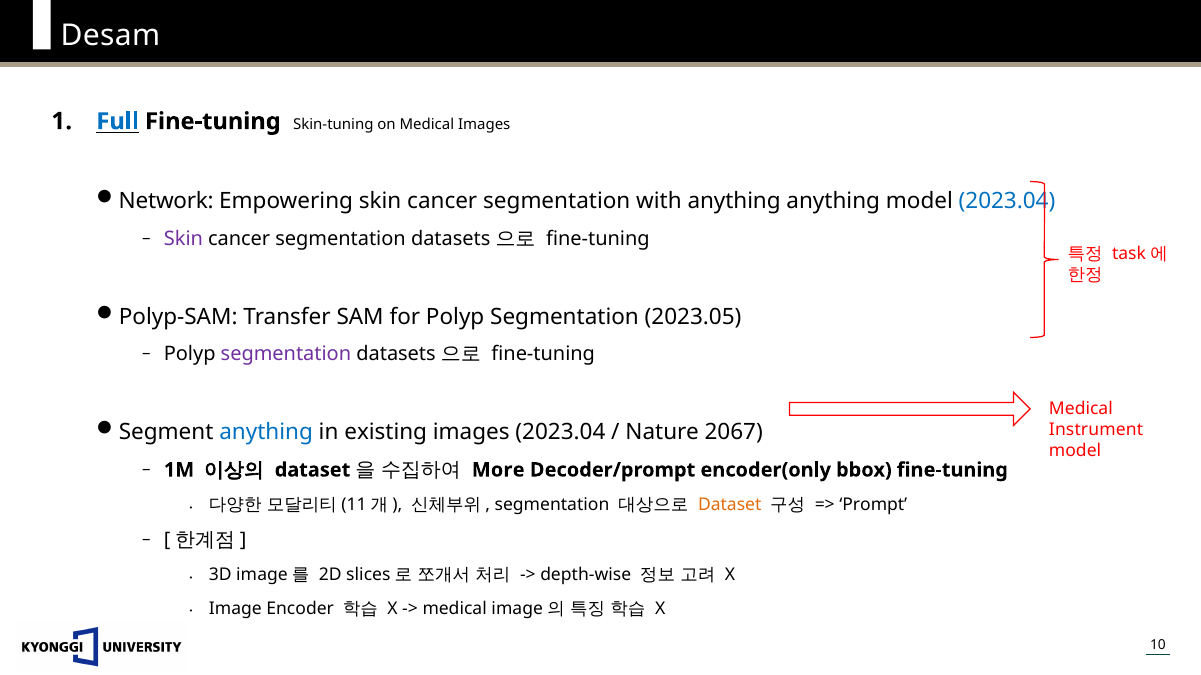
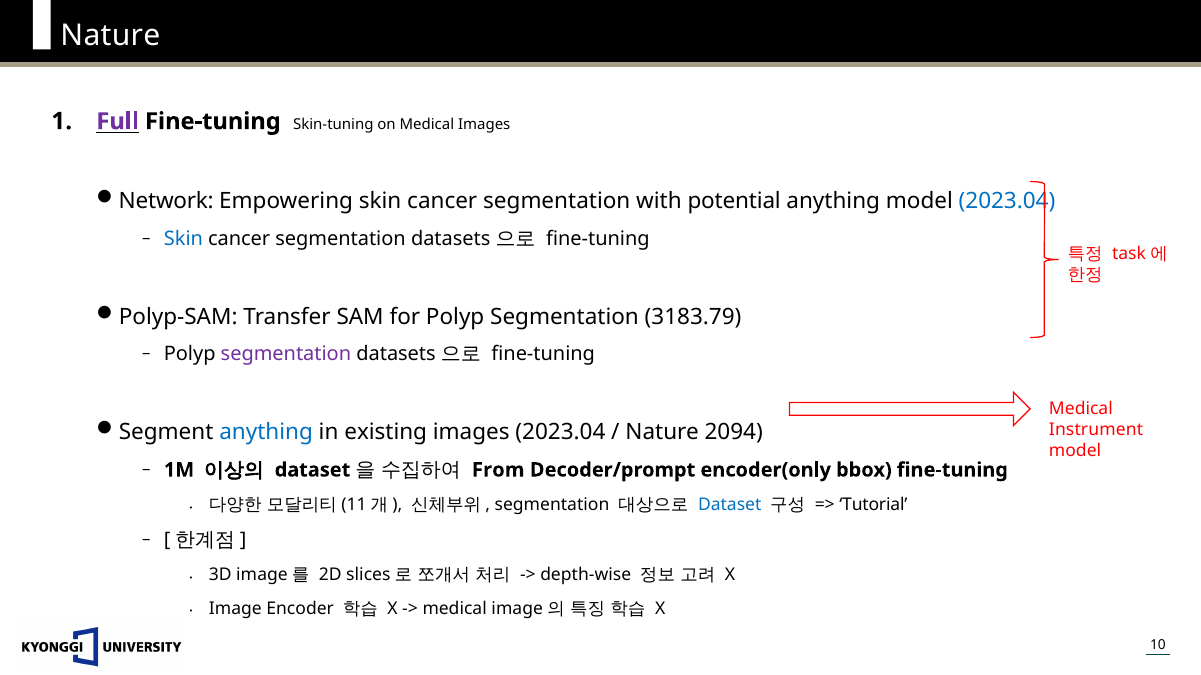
Desam: Desam -> Nature (110, 36)
Full colour: blue -> purple (118, 121)
with anything: anything -> potential (734, 201)
Skin colour: purple -> blue (183, 239)
2023.05: 2023.05 -> 3183.79 (693, 317)
2067: 2067 -> 2094 (734, 432)
More: More -> From (498, 470)
Dataset colour: orange -> blue (730, 505)
Prompt: Prompt -> Tutorial (873, 505)
